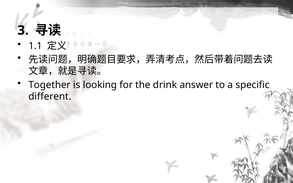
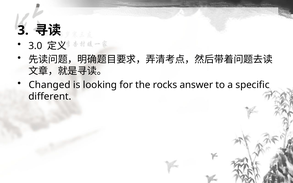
1.1: 1.1 -> 3.0 (35, 46)
Together: Together -> Changed (50, 85)
drink: drink -> rocks (165, 85)
